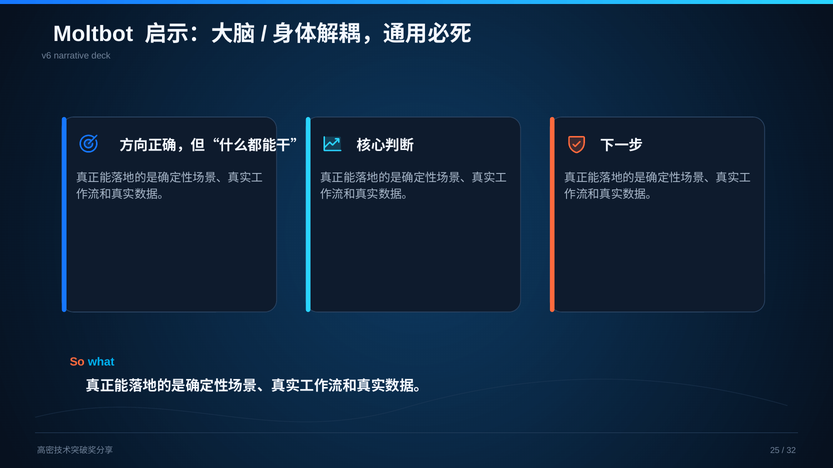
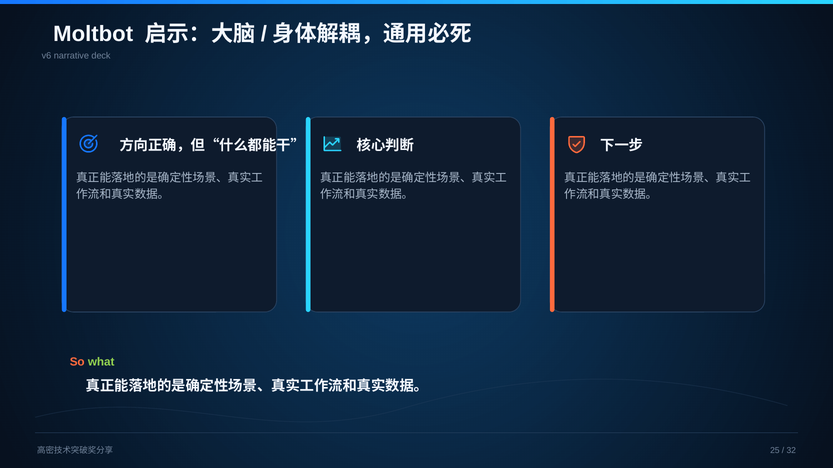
what colour: light blue -> light green (101, 362)
